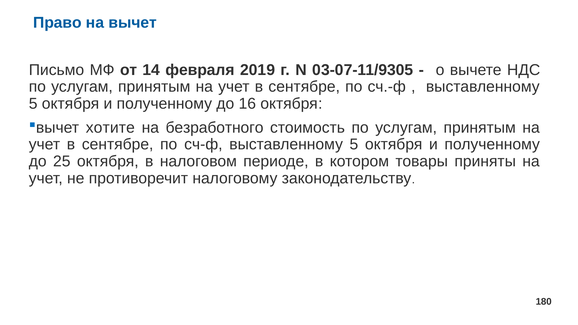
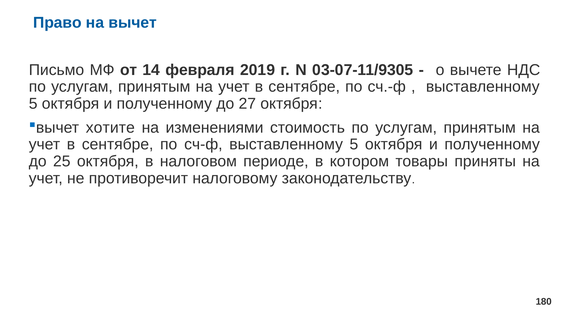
16: 16 -> 27 (247, 104)
безработного: безработного -> изменениями (215, 128)
